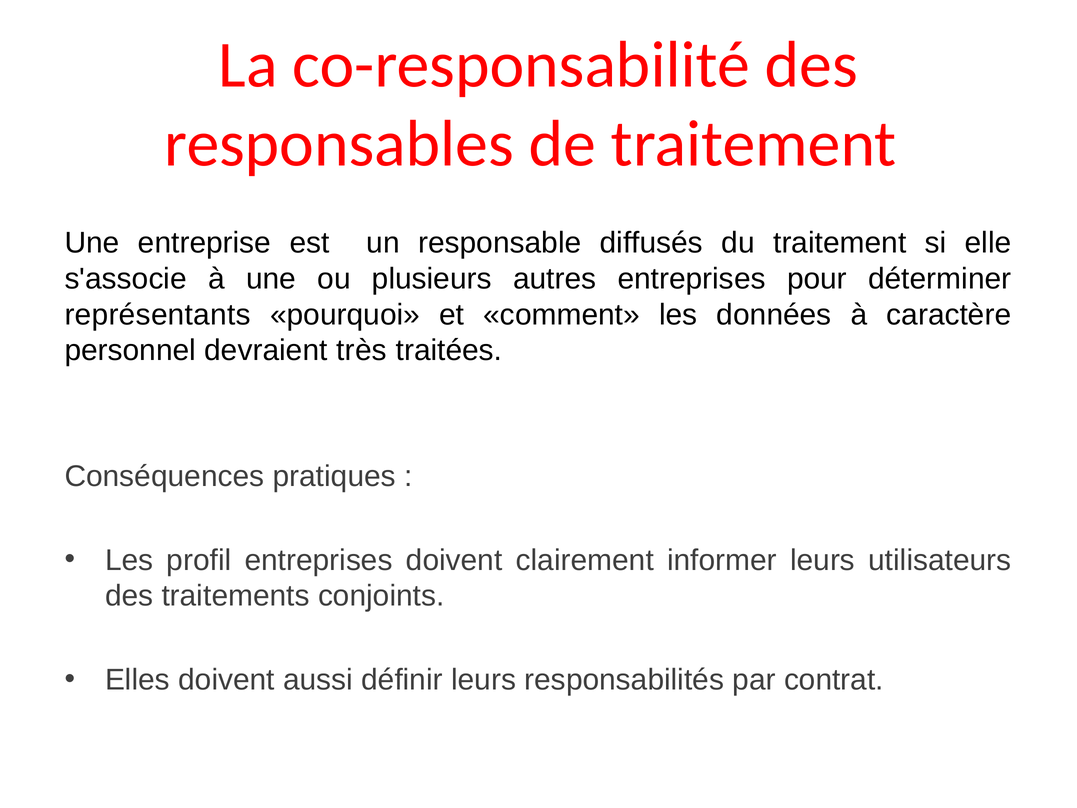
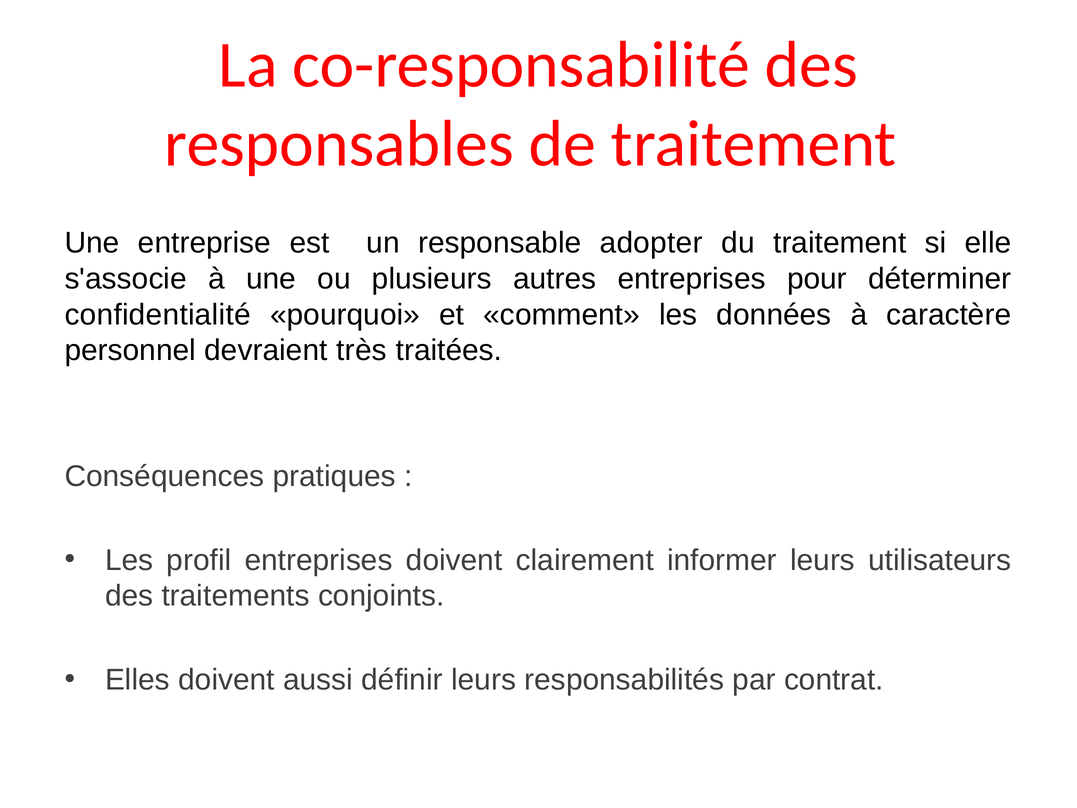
diffusés: diffusés -> adopter (651, 243)
représentants: représentants -> confidentialité (158, 315)
